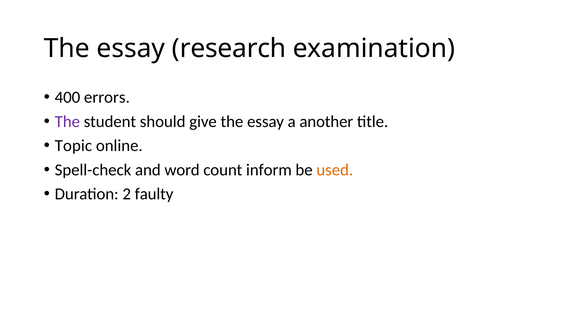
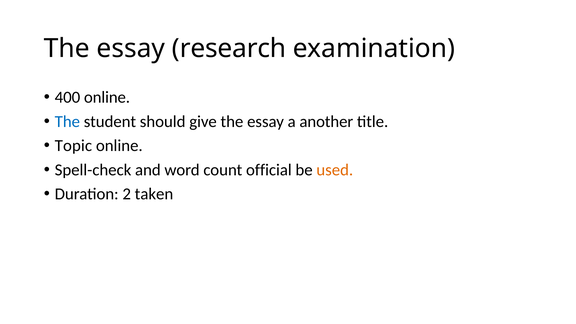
400 errors: errors -> online (107, 97)
The colour: purple -> blue (67, 122)
inform: inform -> official (269, 170)
faulty: faulty -> taken (154, 194)
